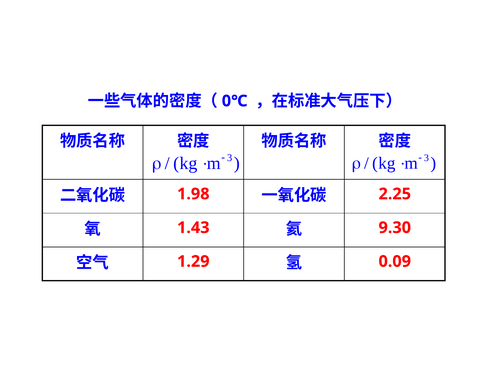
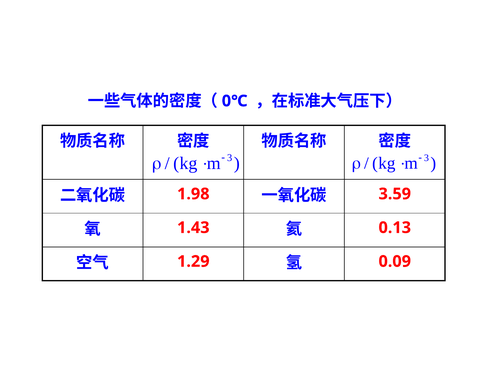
2.25: 2.25 -> 3.59 (395, 194)
9.30: 9.30 -> 0.13 (395, 228)
